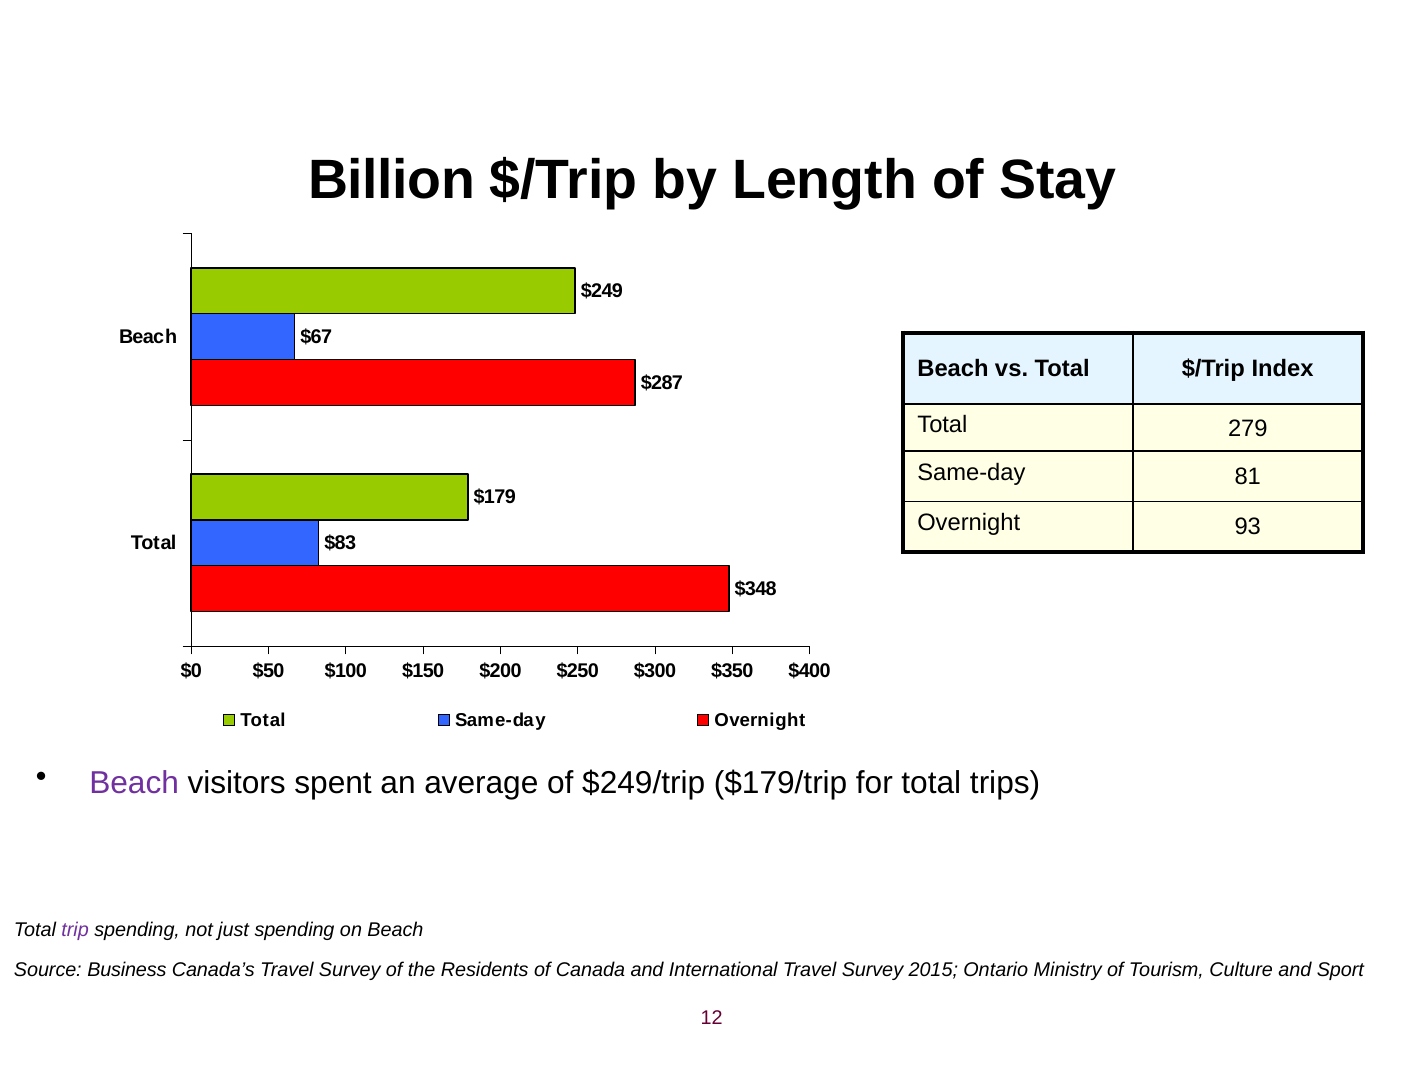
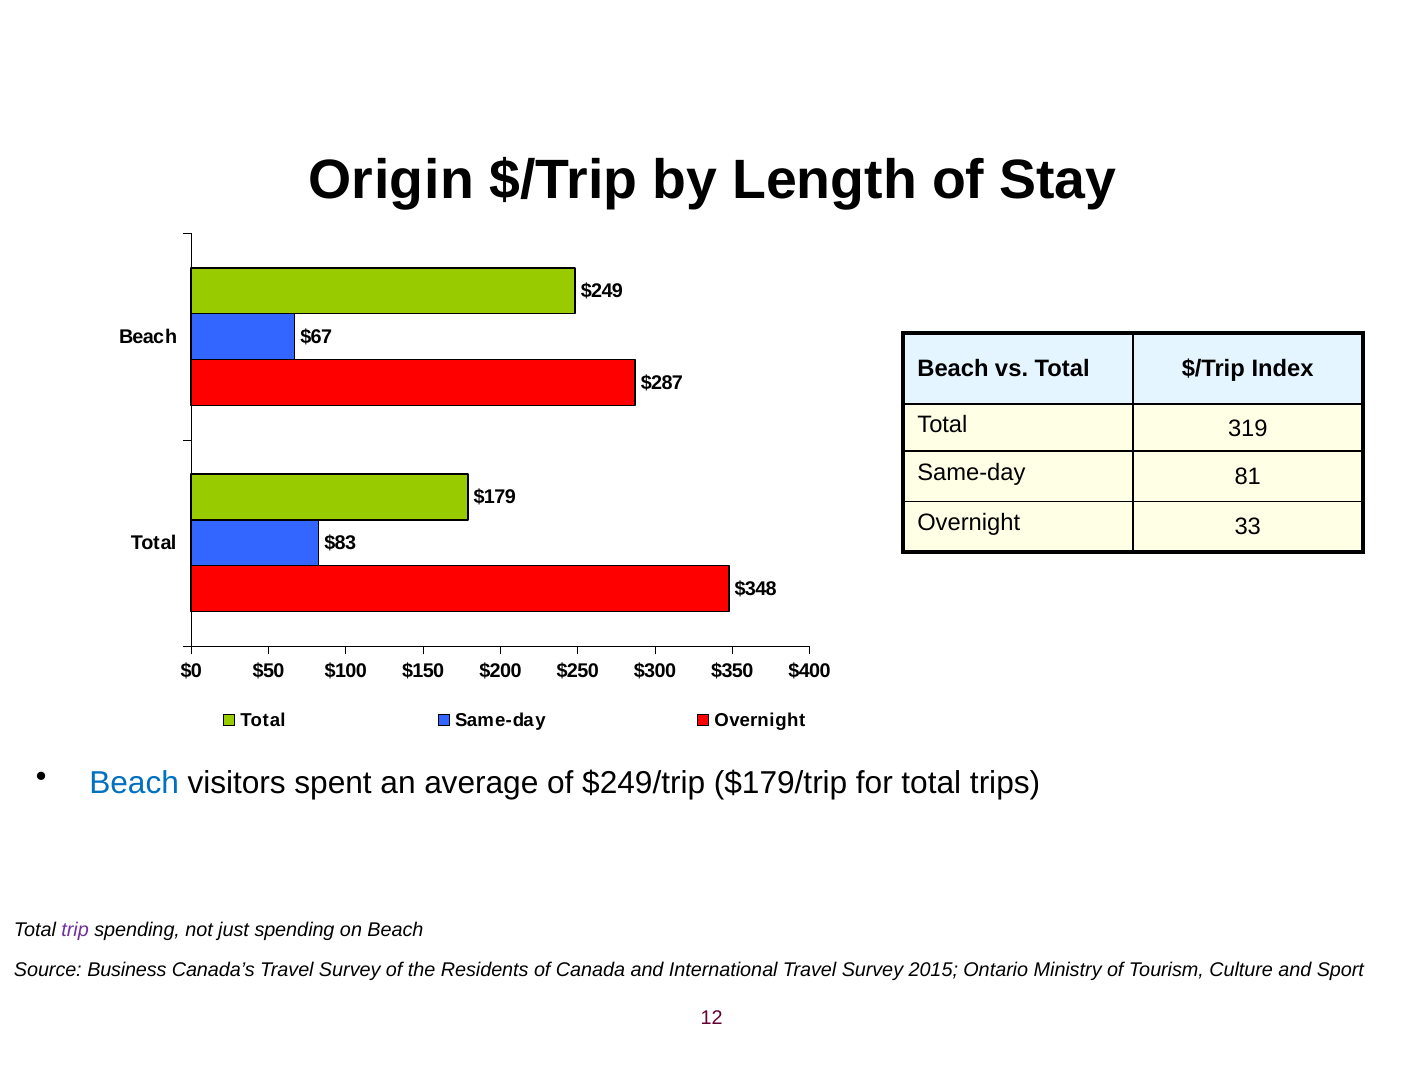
Billion: Billion -> Origin (391, 180)
279: 279 -> 319 (1248, 428)
93: 93 -> 33 (1248, 527)
Beach colour: purple -> blue (134, 783)
